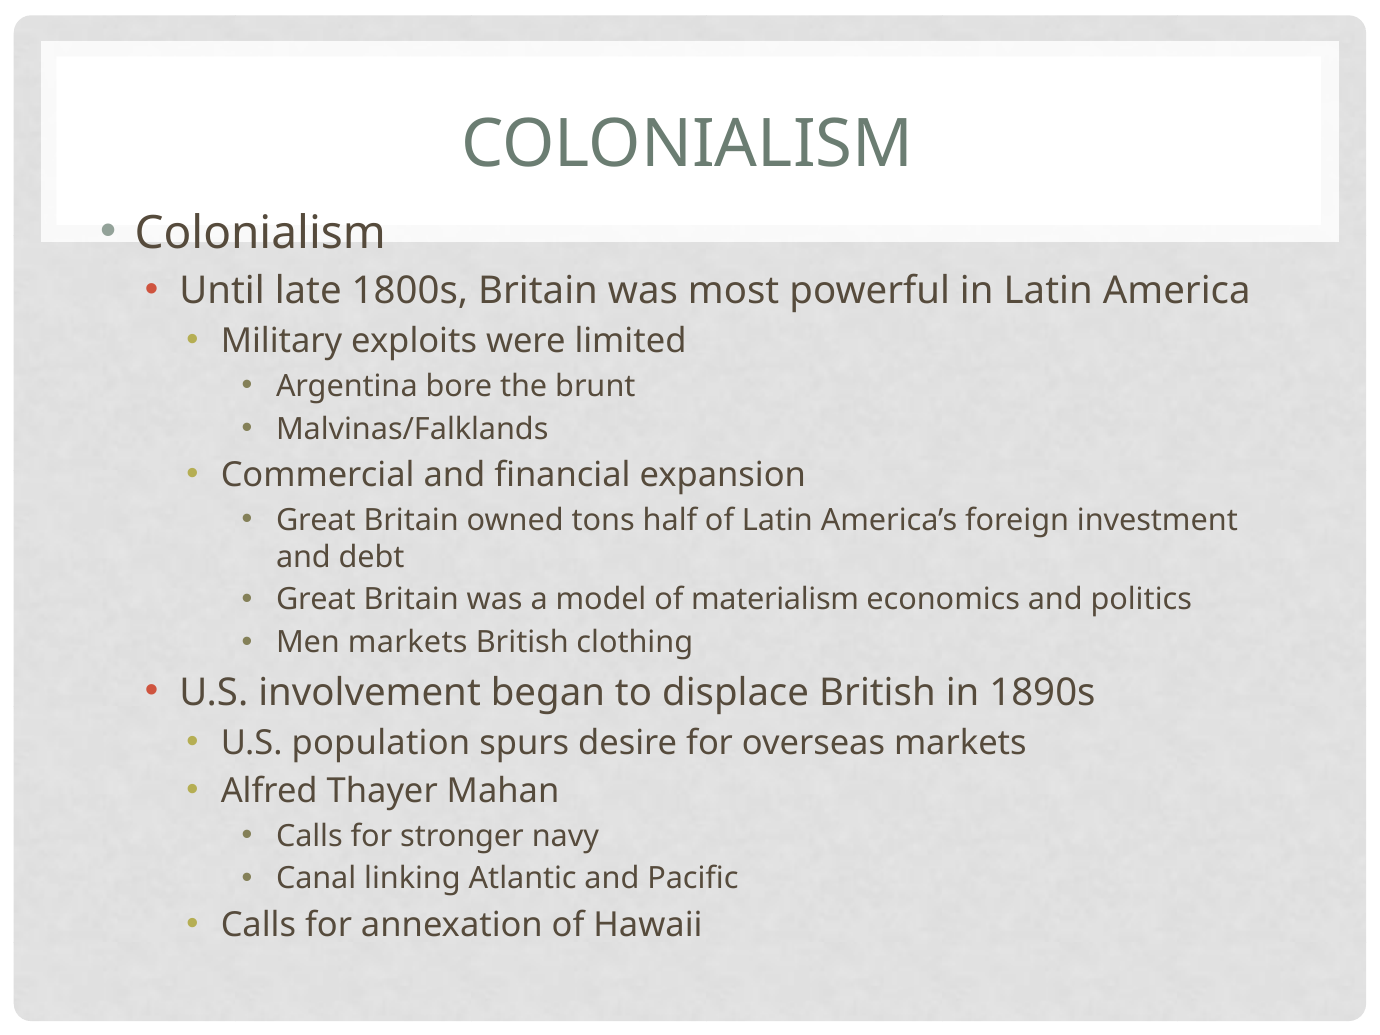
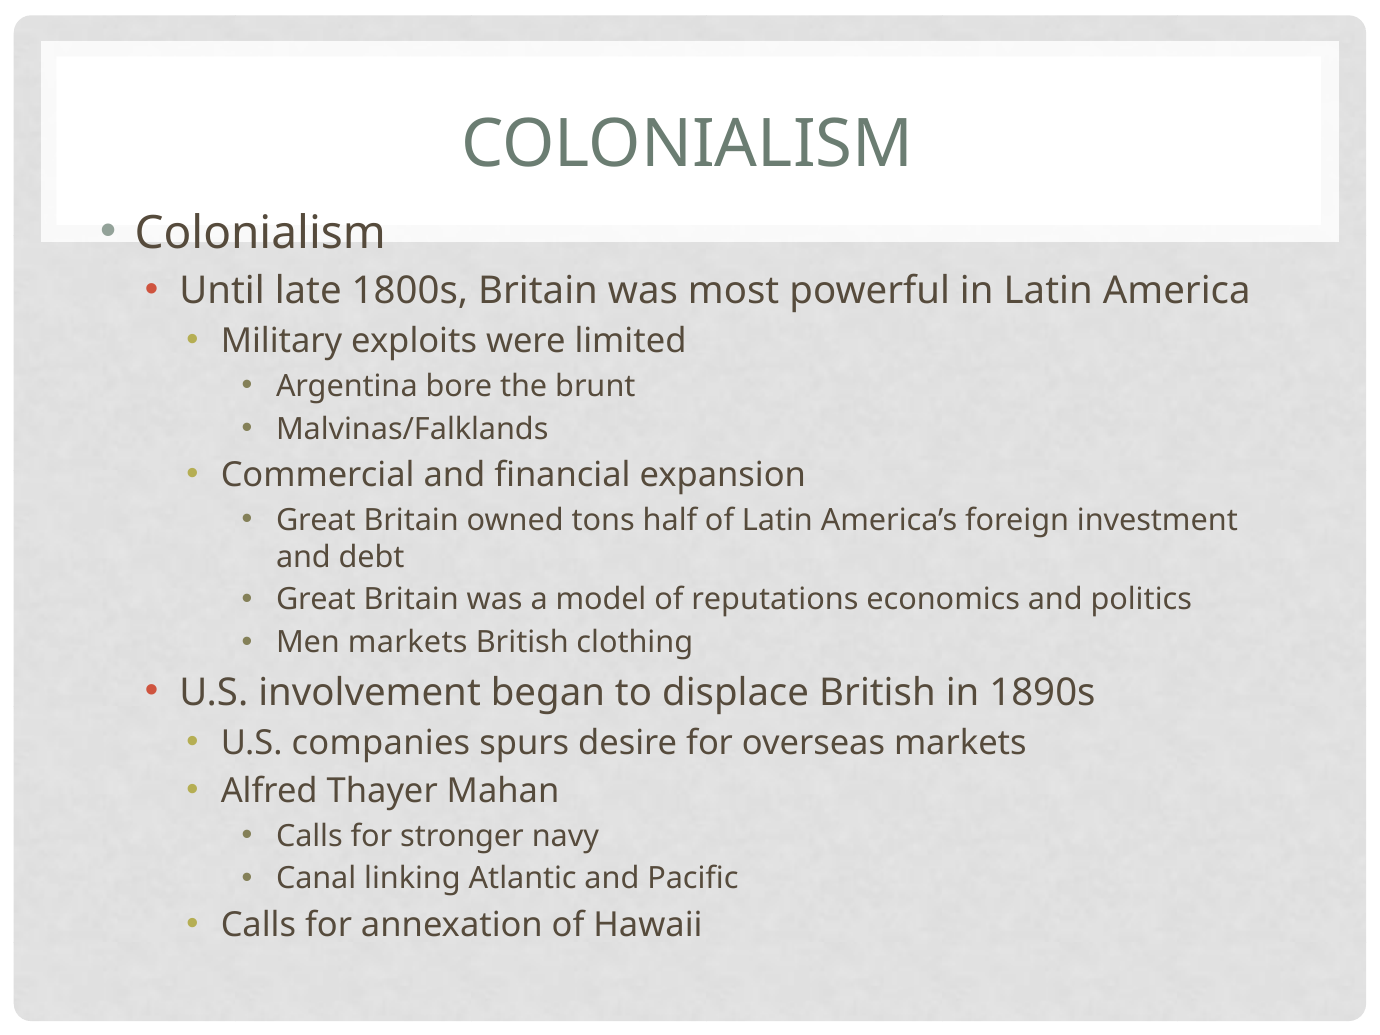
materialism: materialism -> reputations (775, 600)
population: population -> companies (381, 743)
